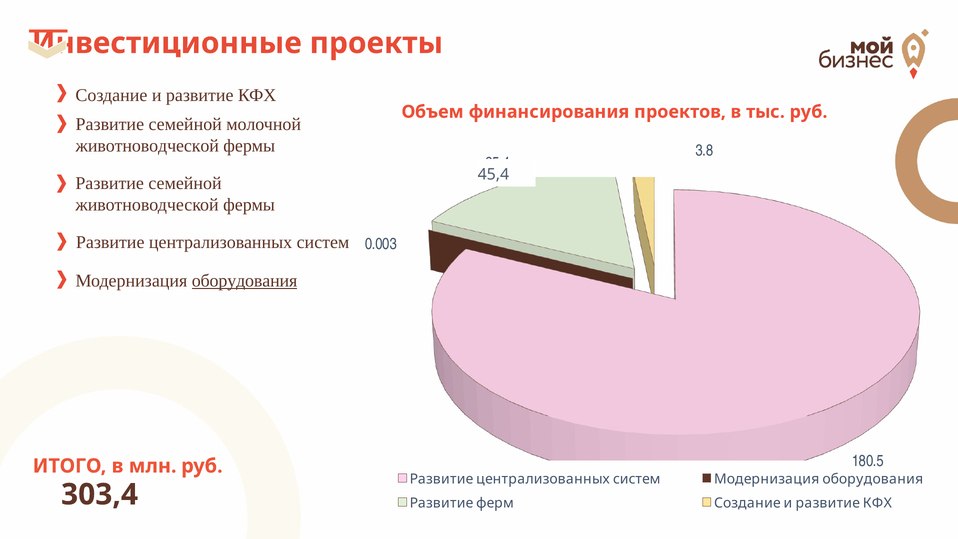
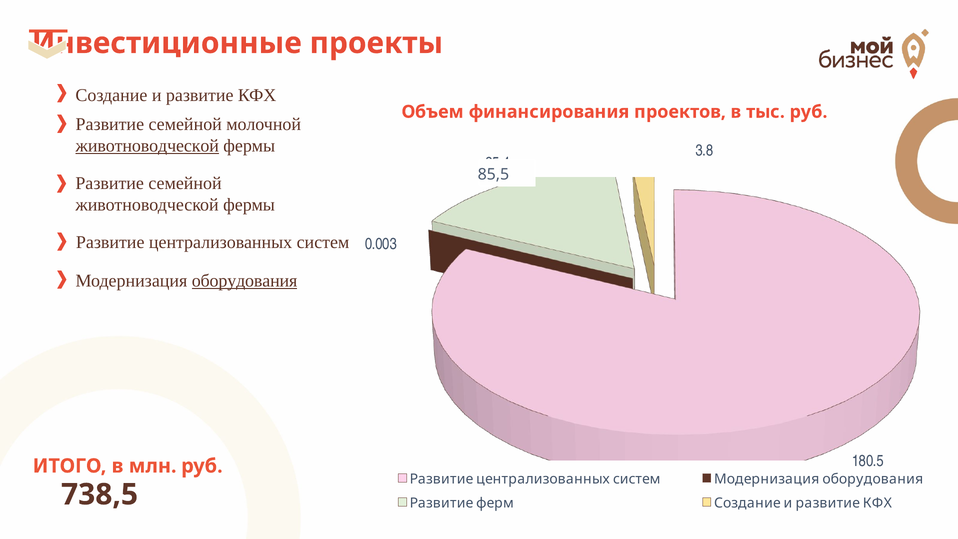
животноводческой underline: none -> present (147, 146)
45,4: 45,4 -> 85,5 (493, 175)
303,4: 303,4 -> 738,5 (100, 494)
